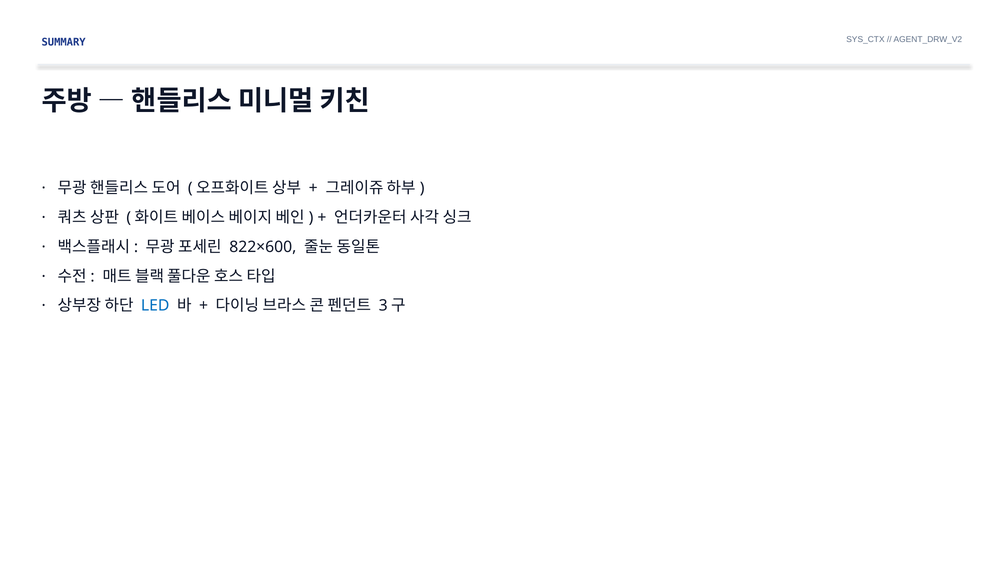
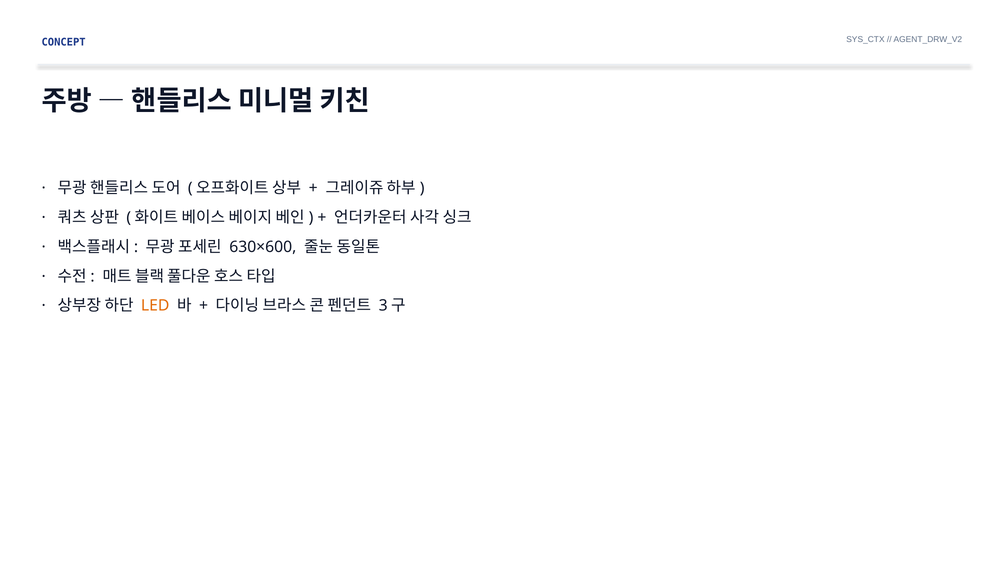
SUMMARY: SUMMARY -> CONCEPT (64, 43)
822×600: 822×600 -> 630×600 (263, 247)
LED colour: blue -> orange (155, 306)
